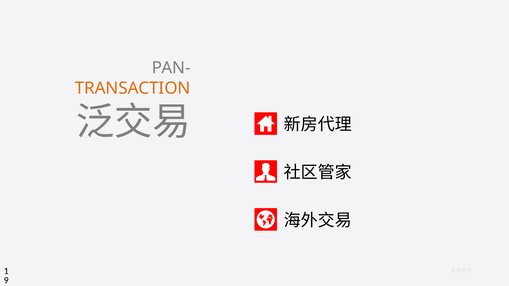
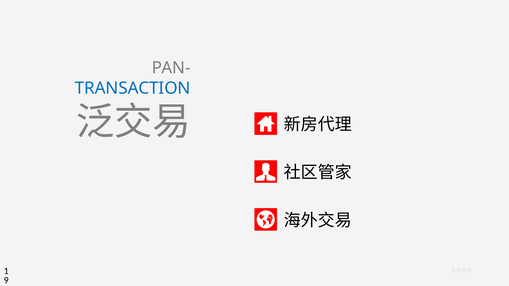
TRANSACTION colour: orange -> blue (133, 88)
